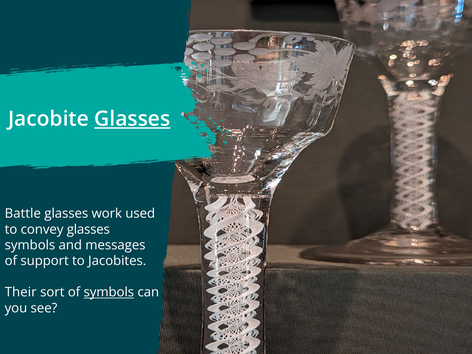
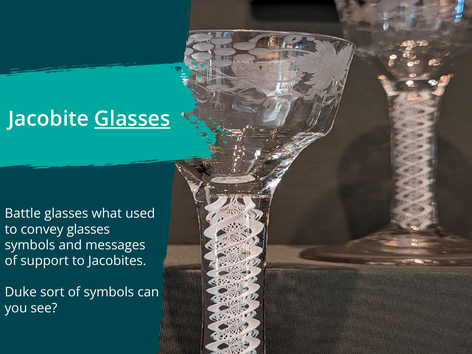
work: work -> what (107, 214)
Their: Their -> Duke (21, 292)
symbols underline: present -> none (109, 292)
